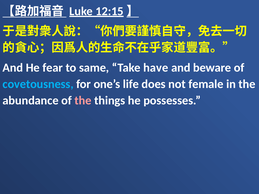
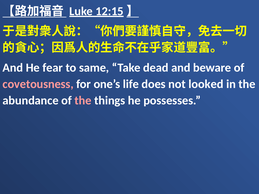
have: have -> dead (156, 68)
covetousness colour: light blue -> pink (38, 84)
female: female -> looked (206, 84)
